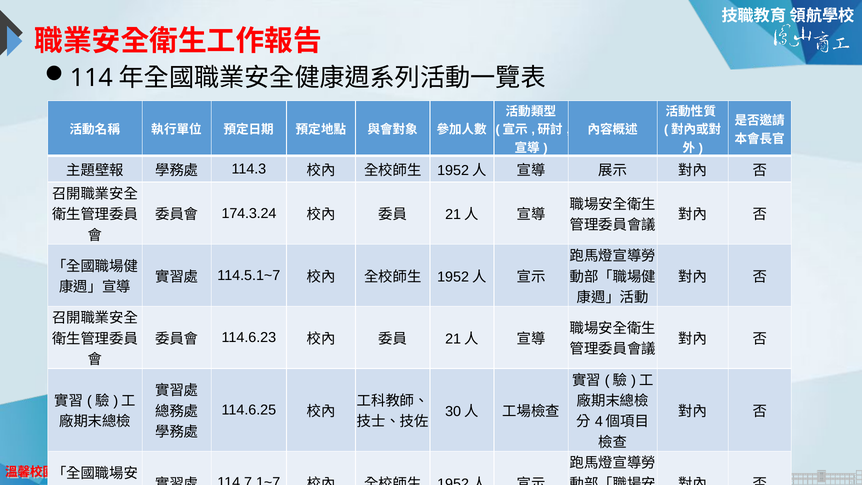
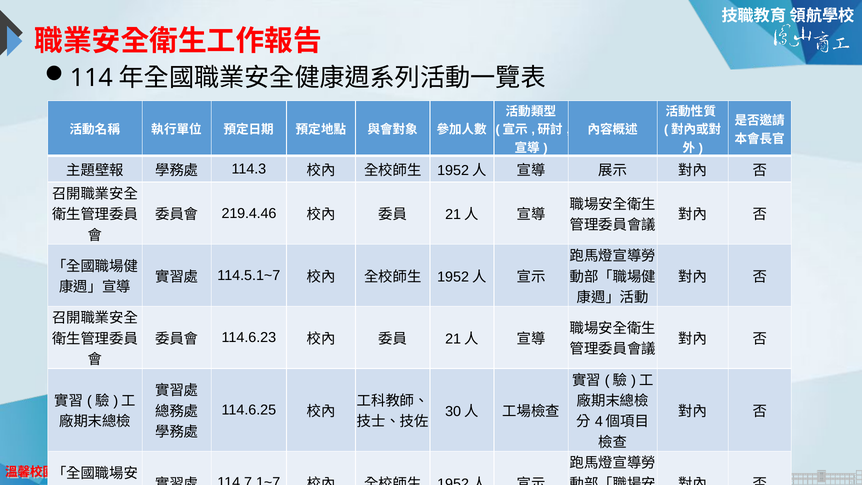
174.3.24: 174.3.24 -> 219.4.46 (249, 213)
